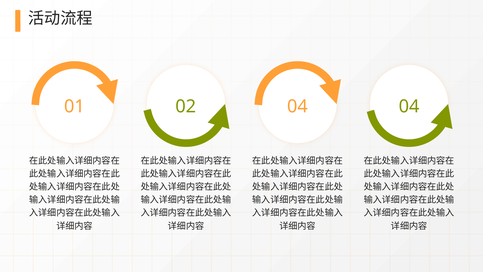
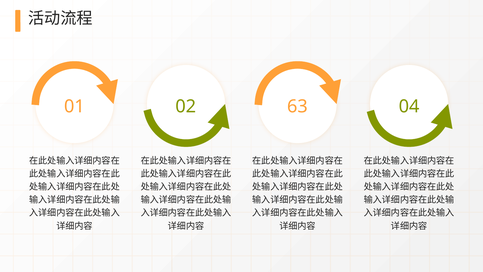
02 04: 04 -> 63 (298, 106)
